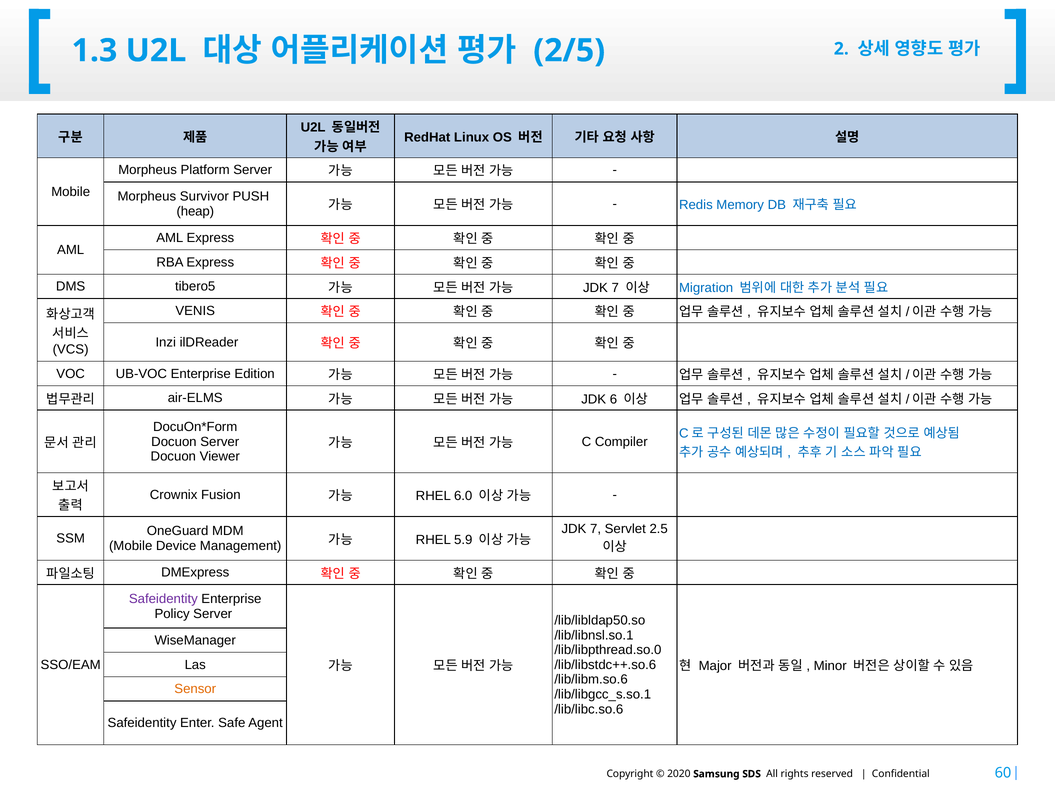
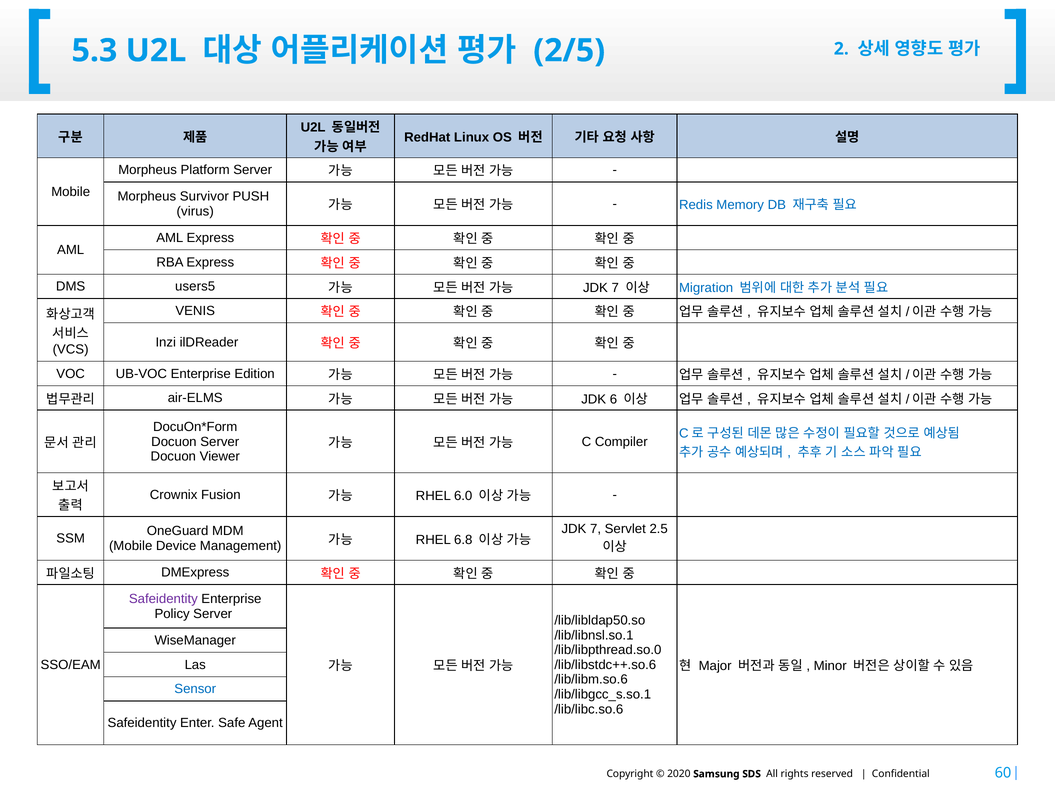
1.3: 1.3 -> 5.3 (94, 51)
heap: heap -> virus (195, 211)
tibero5: tibero5 -> users5 (195, 286)
5.9: 5.9 -> 6.8 (463, 539)
Sensor colour: orange -> blue (195, 688)
